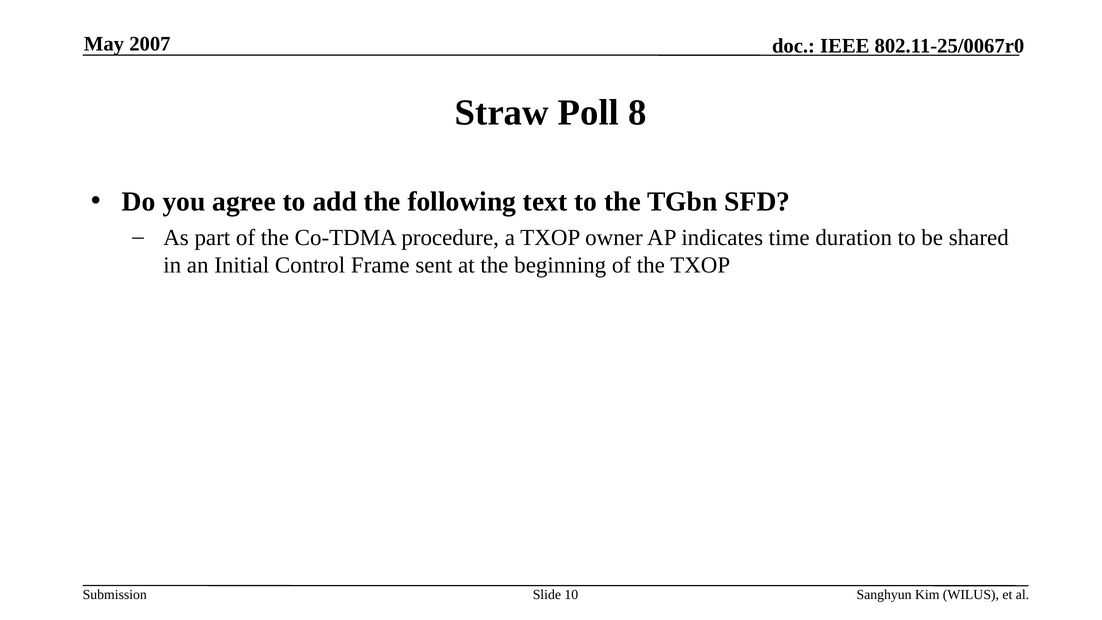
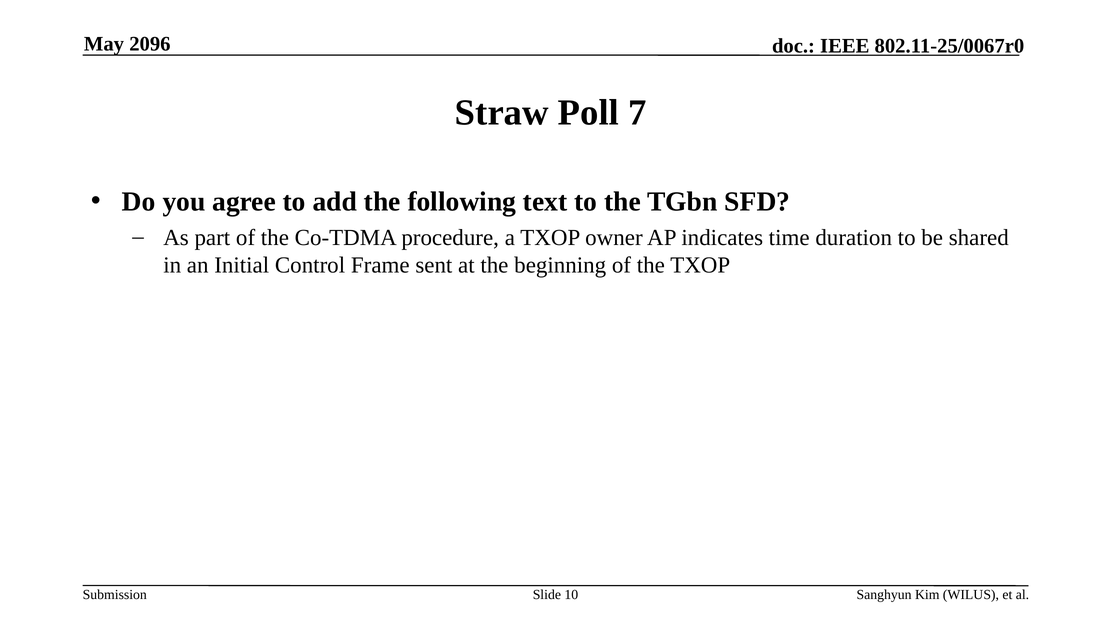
2007: 2007 -> 2096 (150, 44)
8: 8 -> 7 (638, 113)
